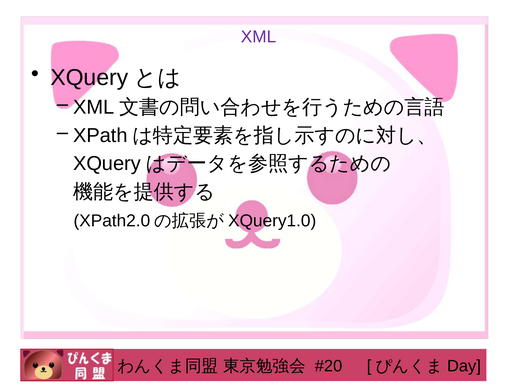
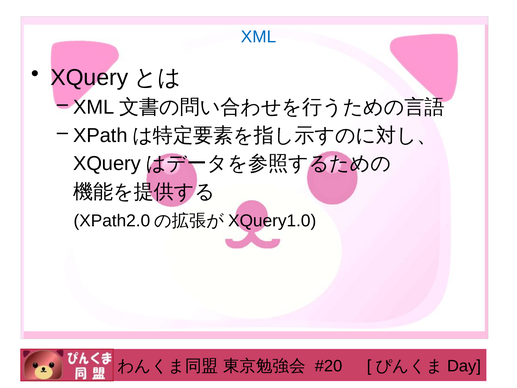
XML colour: purple -> blue (259, 37)
